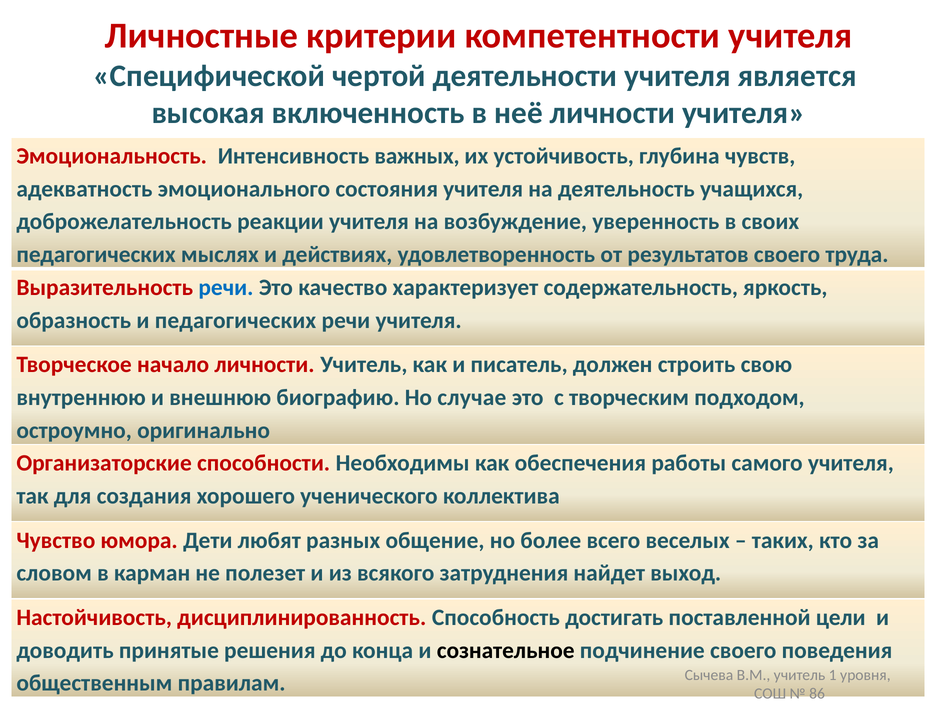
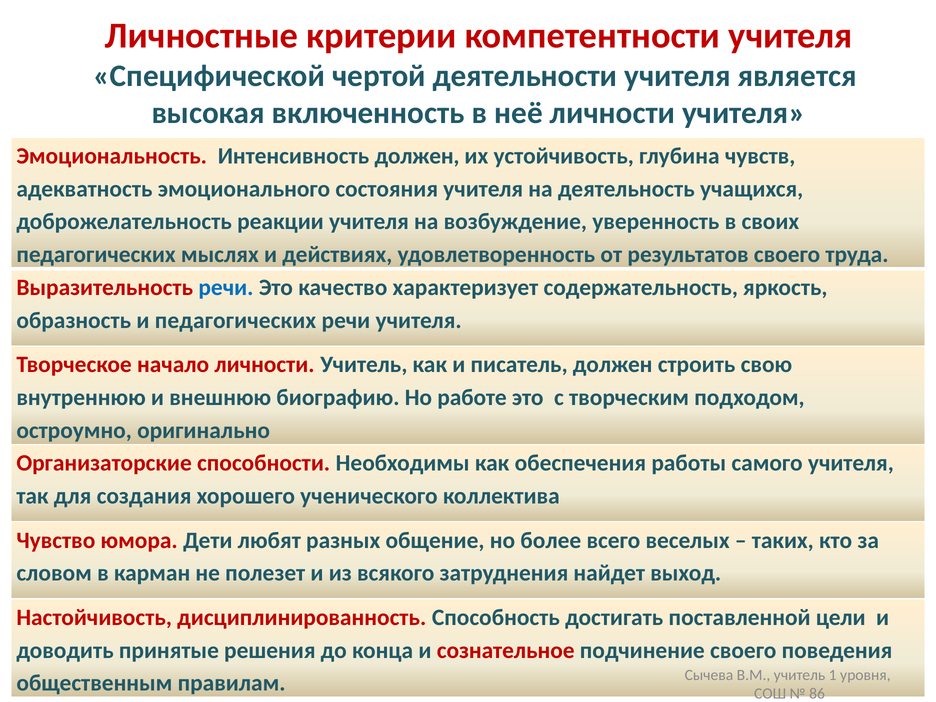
Интенсивность важных: важных -> должен (417, 156)
случае: случае -> работе (472, 397)
сознательное colour: black -> red (506, 650)
